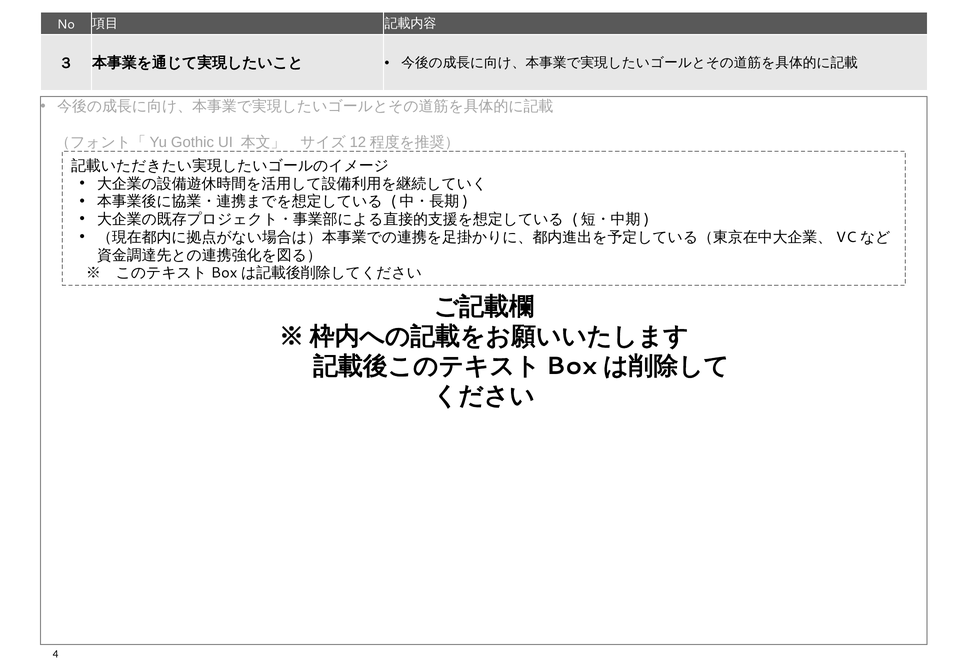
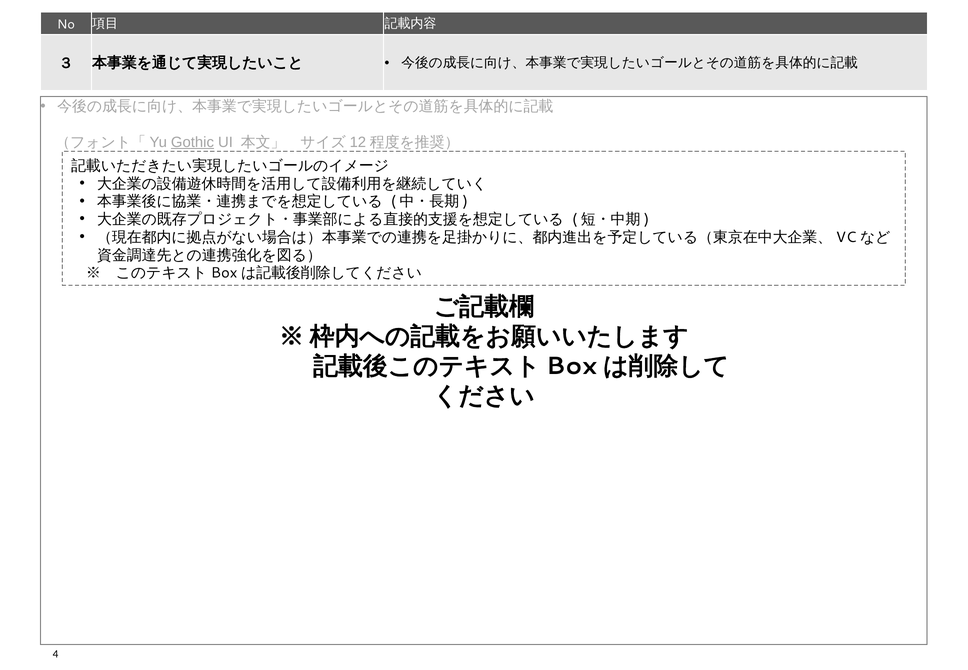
Gothic underline: none -> present (192, 142)
